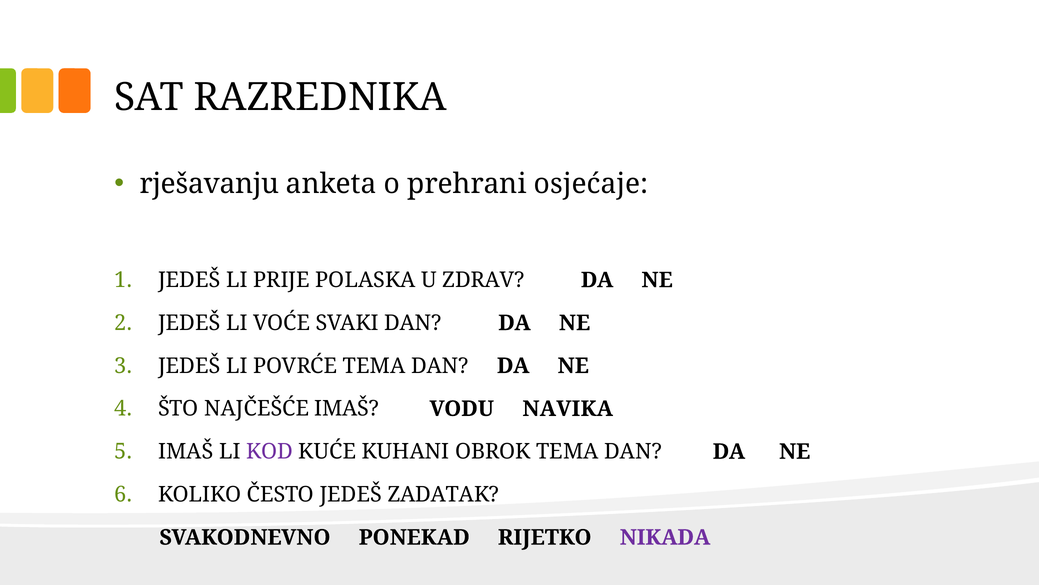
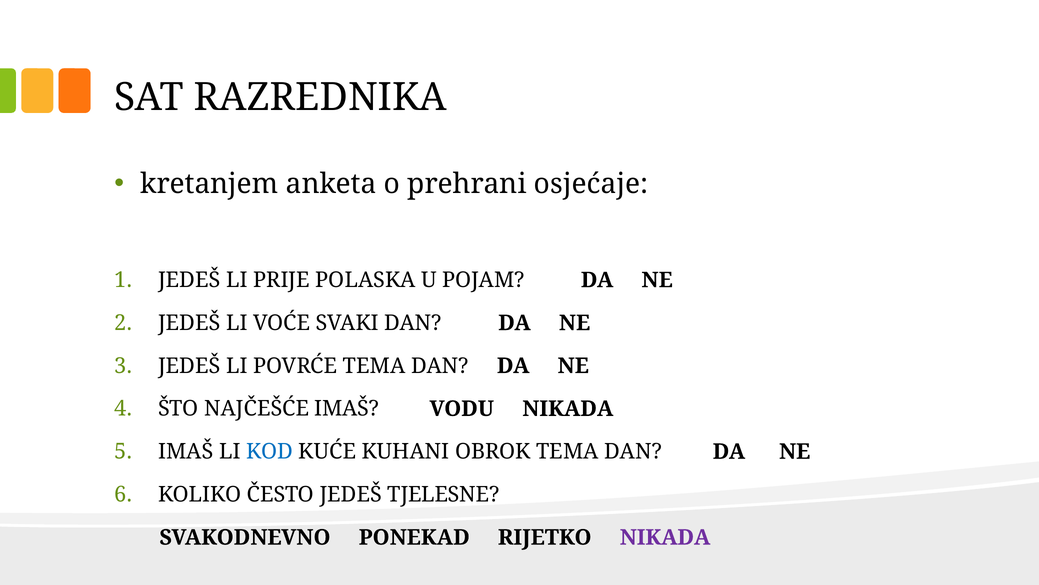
rješavanju: rješavanju -> kretanjem (209, 184)
ZDRAV: ZDRAV -> POJAM (483, 280)
VODU NAVIKA: NAVIKA -> NIKADA (568, 409)
KOD colour: purple -> blue (270, 451)
ZADATAK: ZADATAK -> TJELESNE (443, 494)
